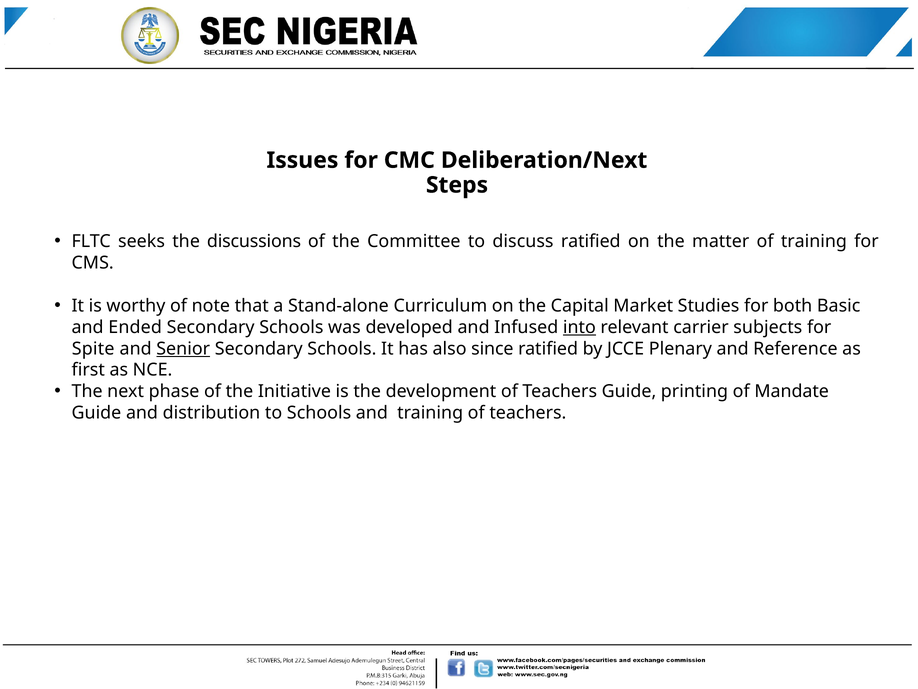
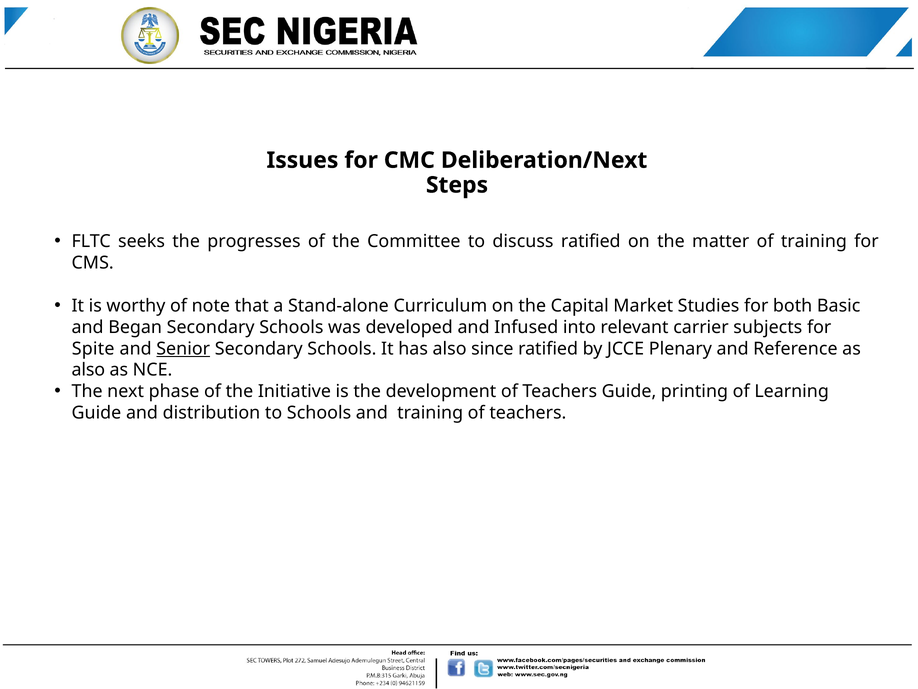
discussions: discussions -> progresses (254, 241)
Ended: Ended -> Began (135, 327)
into underline: present -> none (579, 327)
first: first -> also (88, 370)
Mandate: Mandate -> Learning (792, 391)
